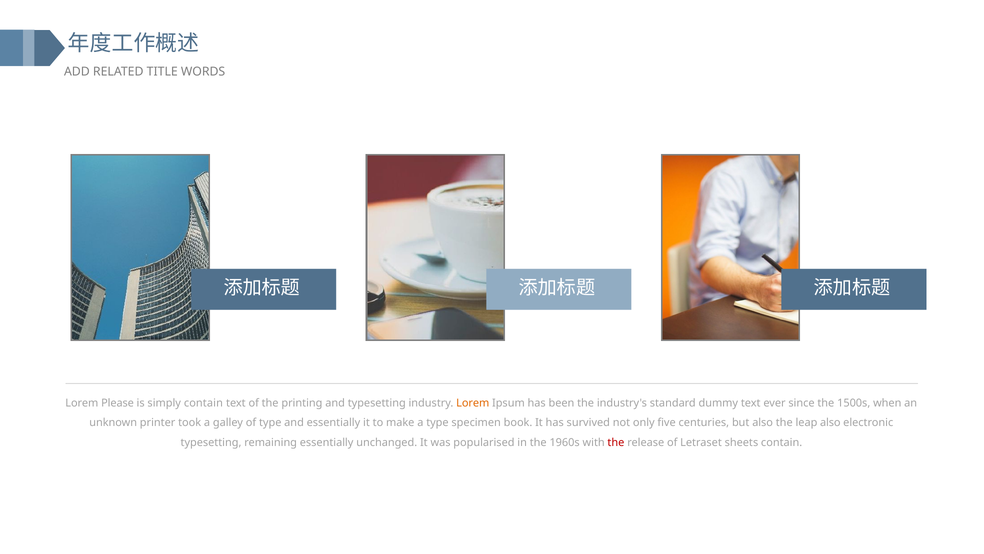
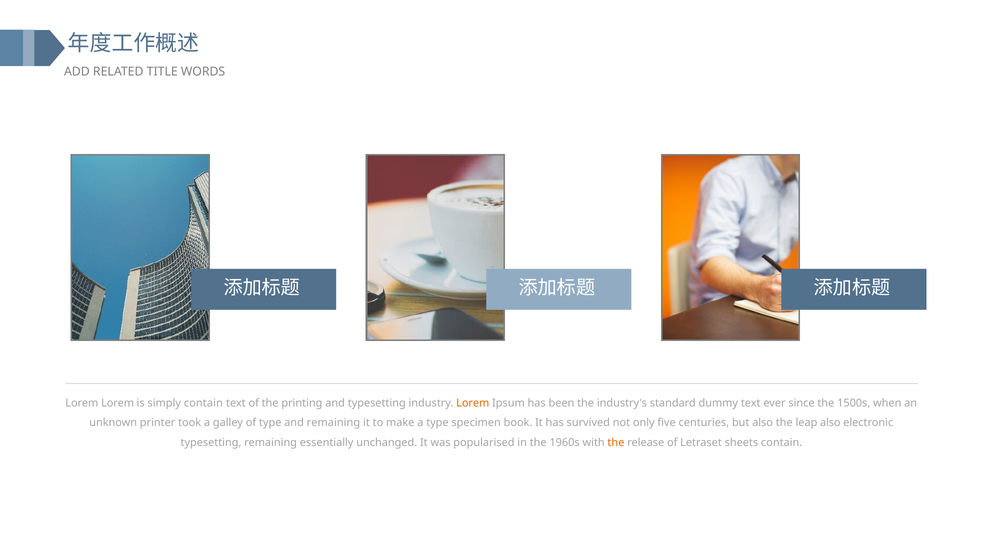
Lorem Please: Please -> Lorem (118, 403)
and essentially: essentially -> remaining (333, 422)
the colour: red -> orange (616, 442)
